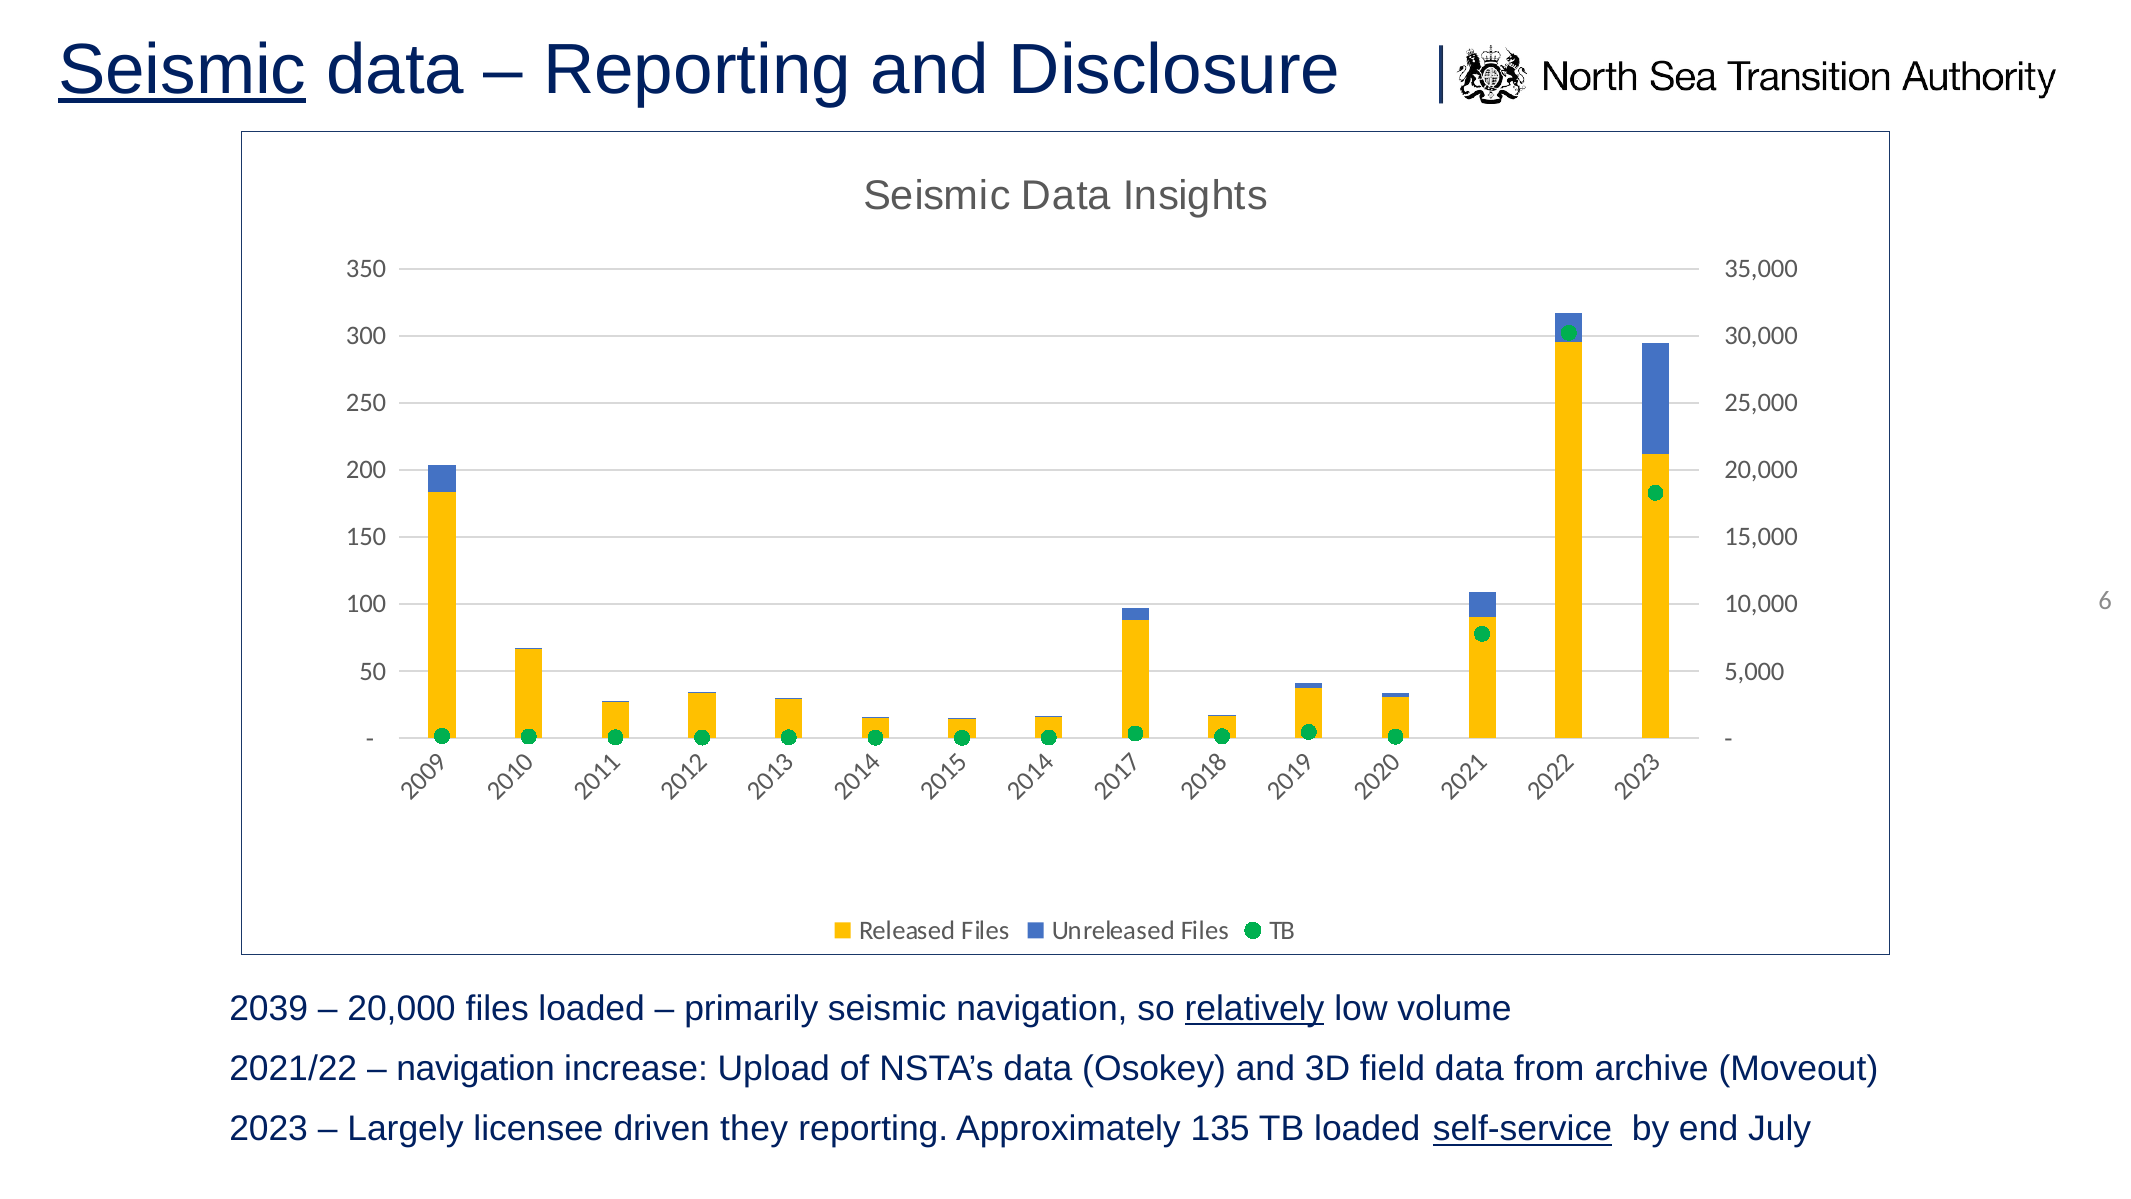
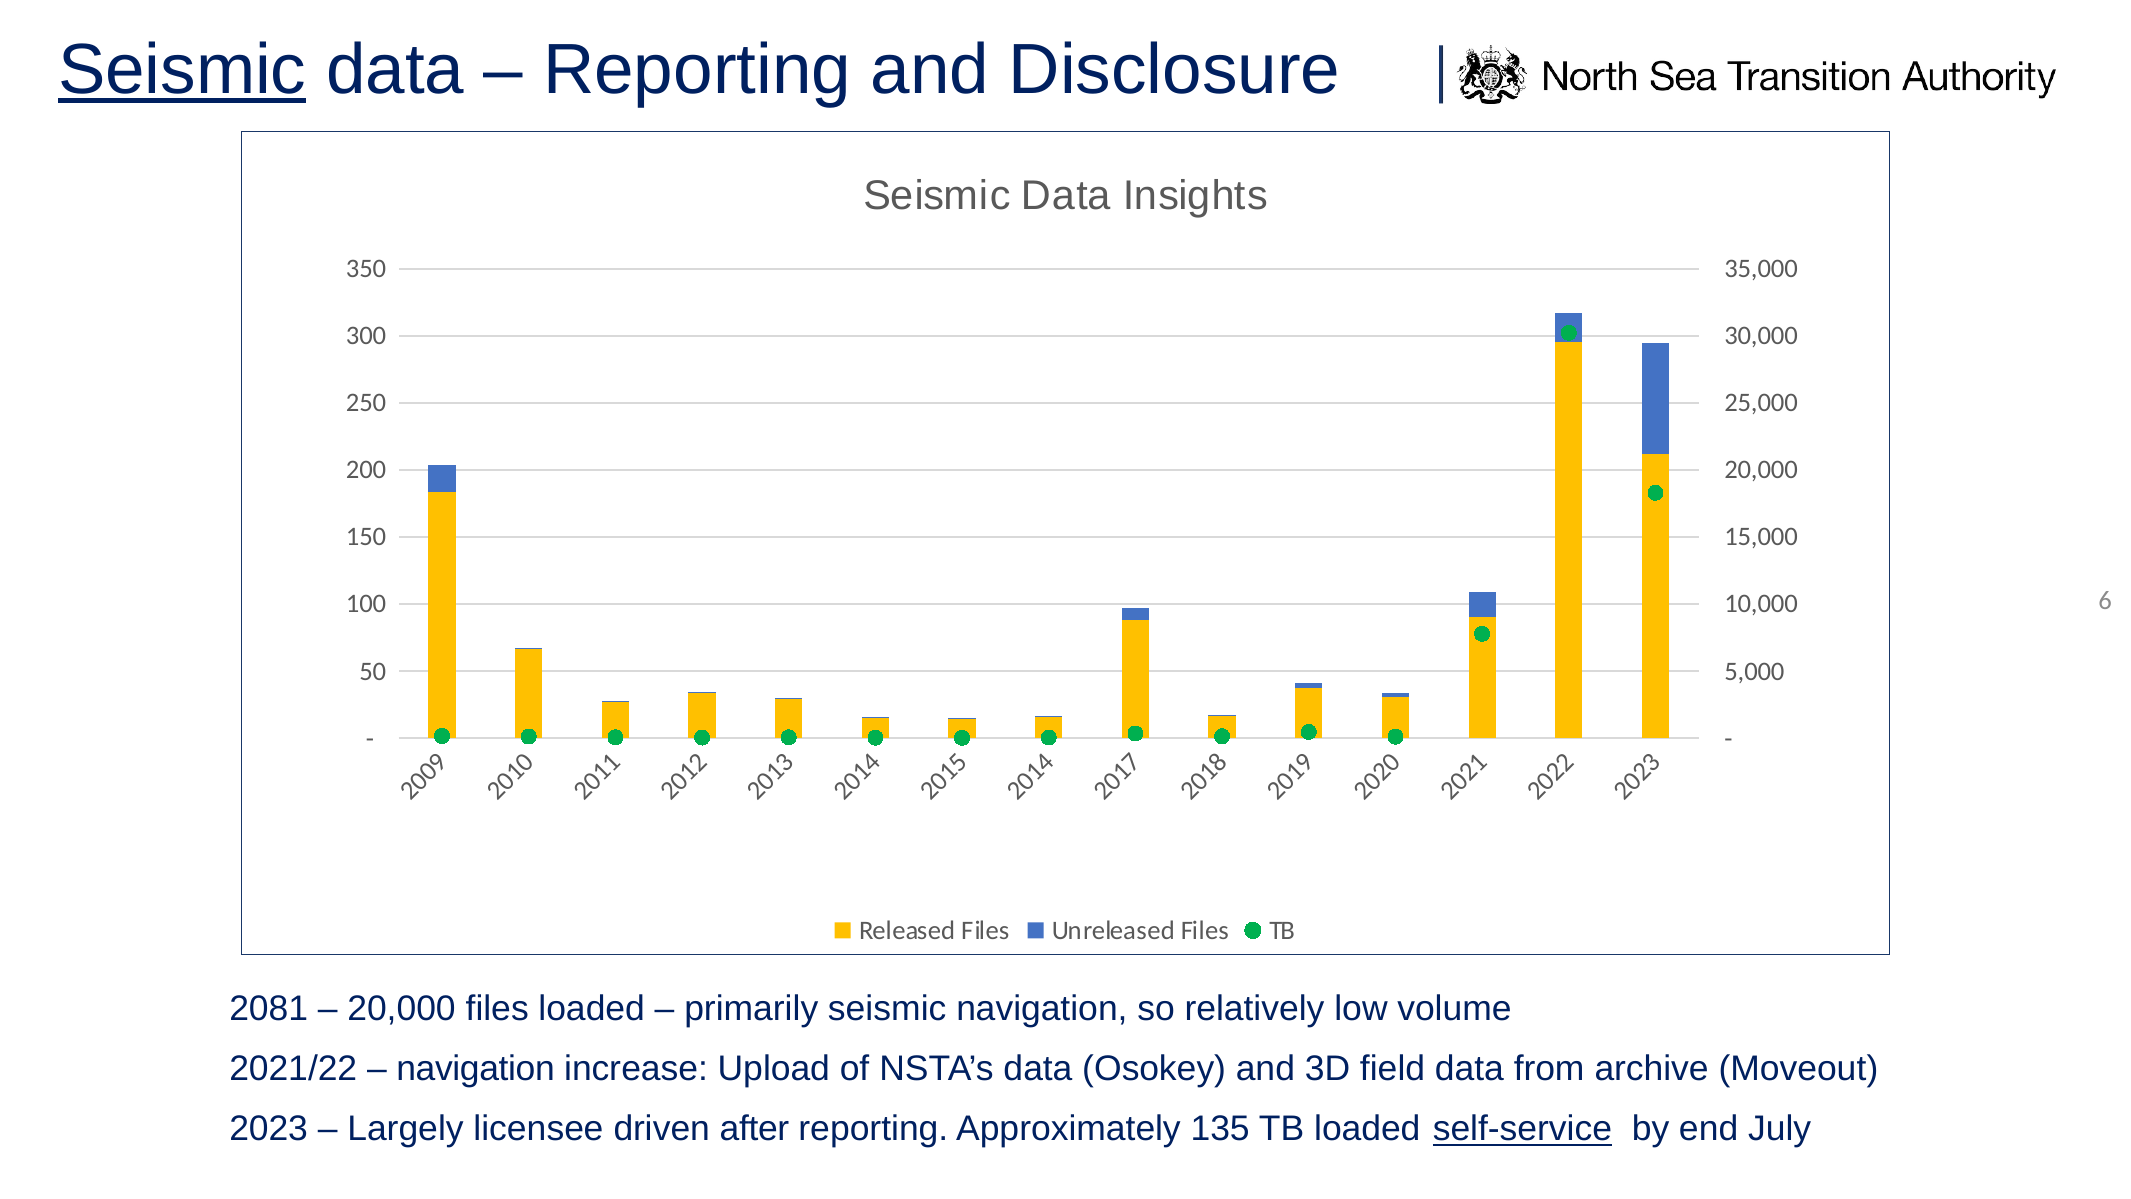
2039: 2039 -> 2081 (269, 1008)
relatively underline: present -> none (1254, 1008)
they: they -> after (754, 1129)
